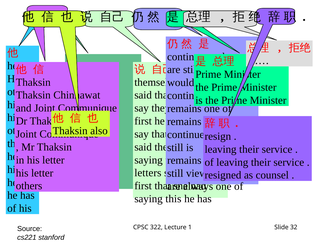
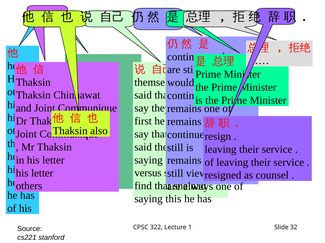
letters: letters -> versus (148, 173)
first: first -> find (143, 186)
